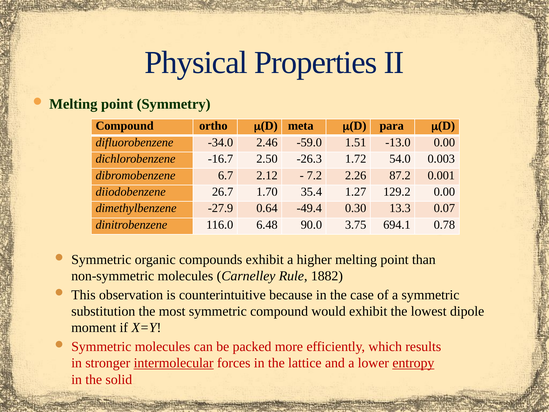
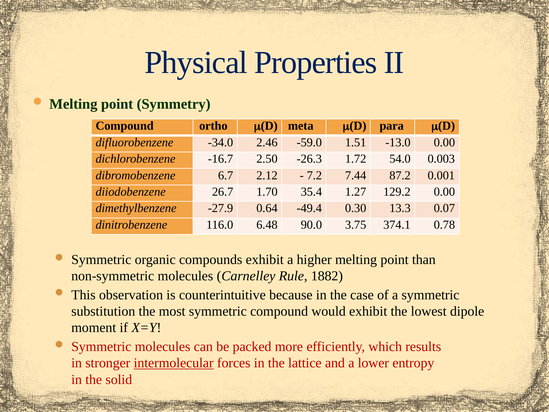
2.26: 2.26 -> 7.44 (356, 175)
694.1: 694.1 -> 374.1 (397, 225)
entropy underline: present -> none (413, 363)
